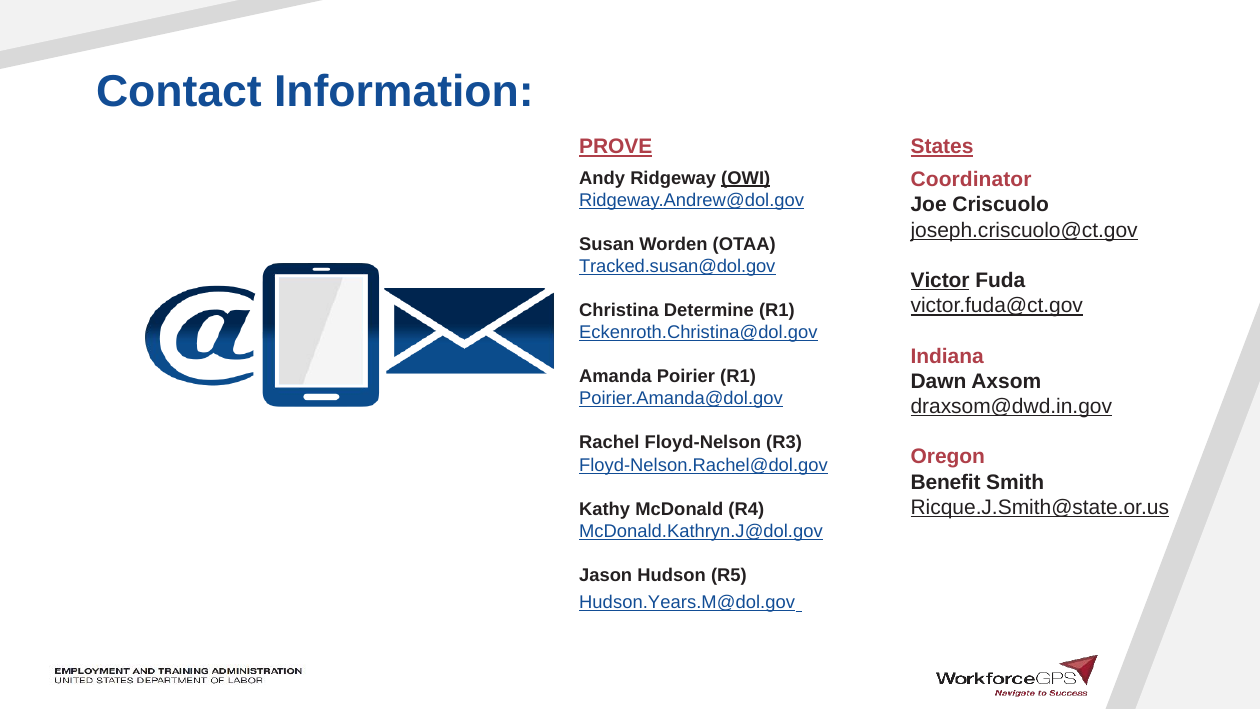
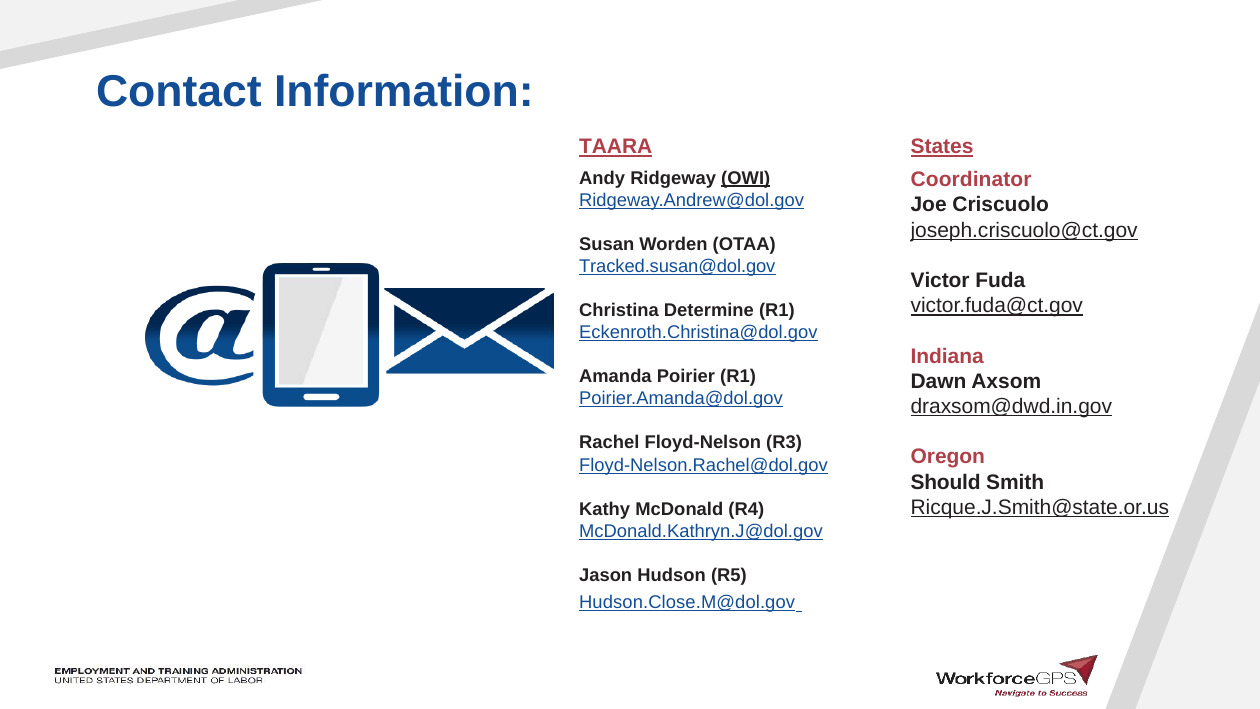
PROVE: PROVE -> TAARA (616, 147)
Victor underline: present -> none (940, 280)
Benefit: Benefit -> Should (946, 482)
Hudson.Years.M@dol.gov: Hudson.Years.M@dol.gov -> Hudson.Close.M@dol.gov (687, 602)
